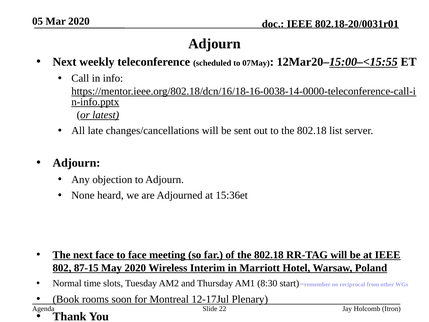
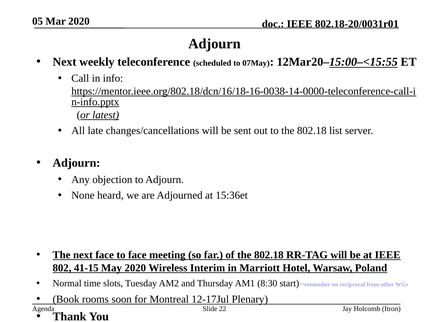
87-15: 87-15 -> 41-15 (86, 268)
